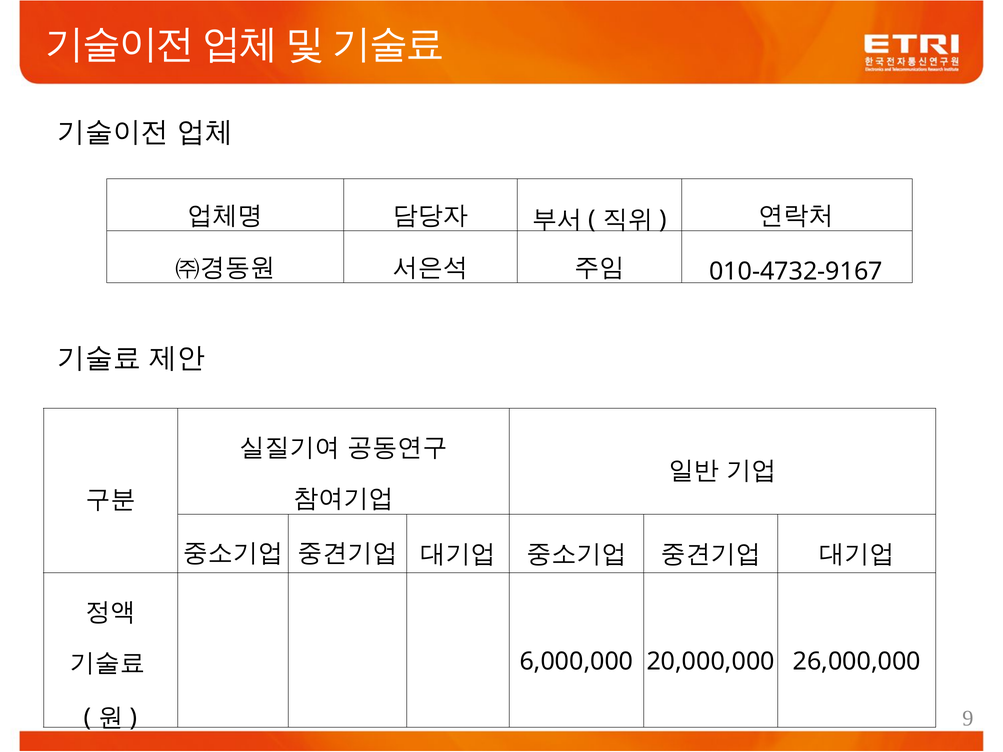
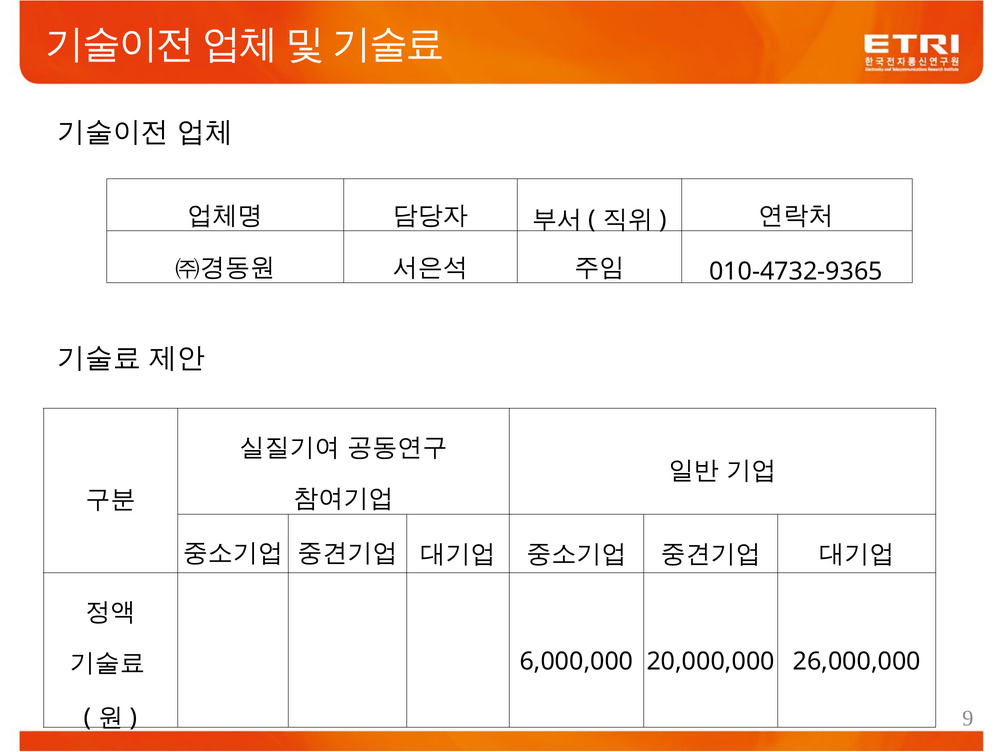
010-4732-9167: 010-4732-9167 -> 010-4732-9365 (796, 271)
